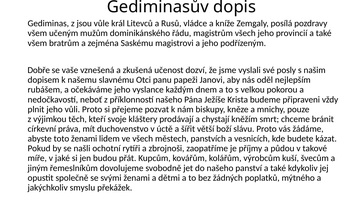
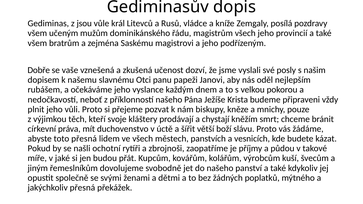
toto ženami: ženami -> přesná (84, 139)
jakýchkoliv smyslu: smyslu -> přesná (82, 188)
